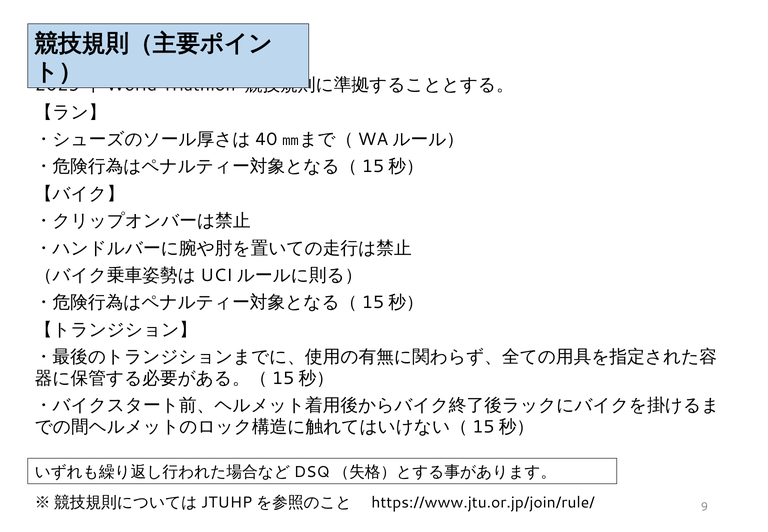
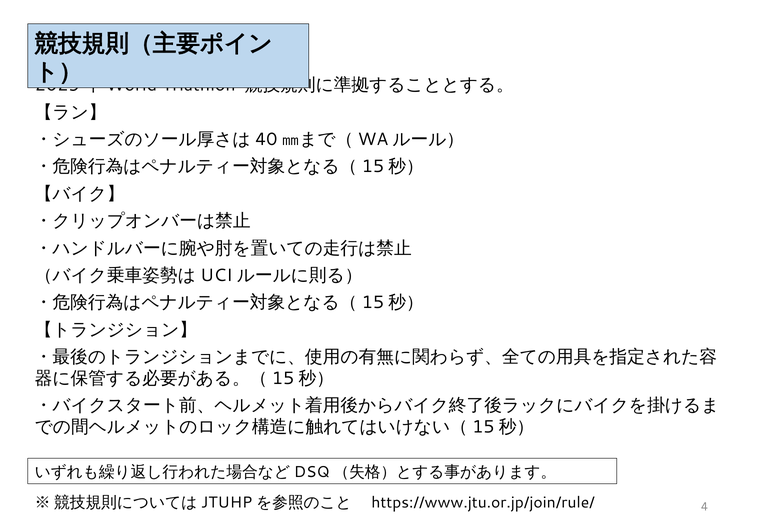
9: 9 -> 4 (704, 507)
